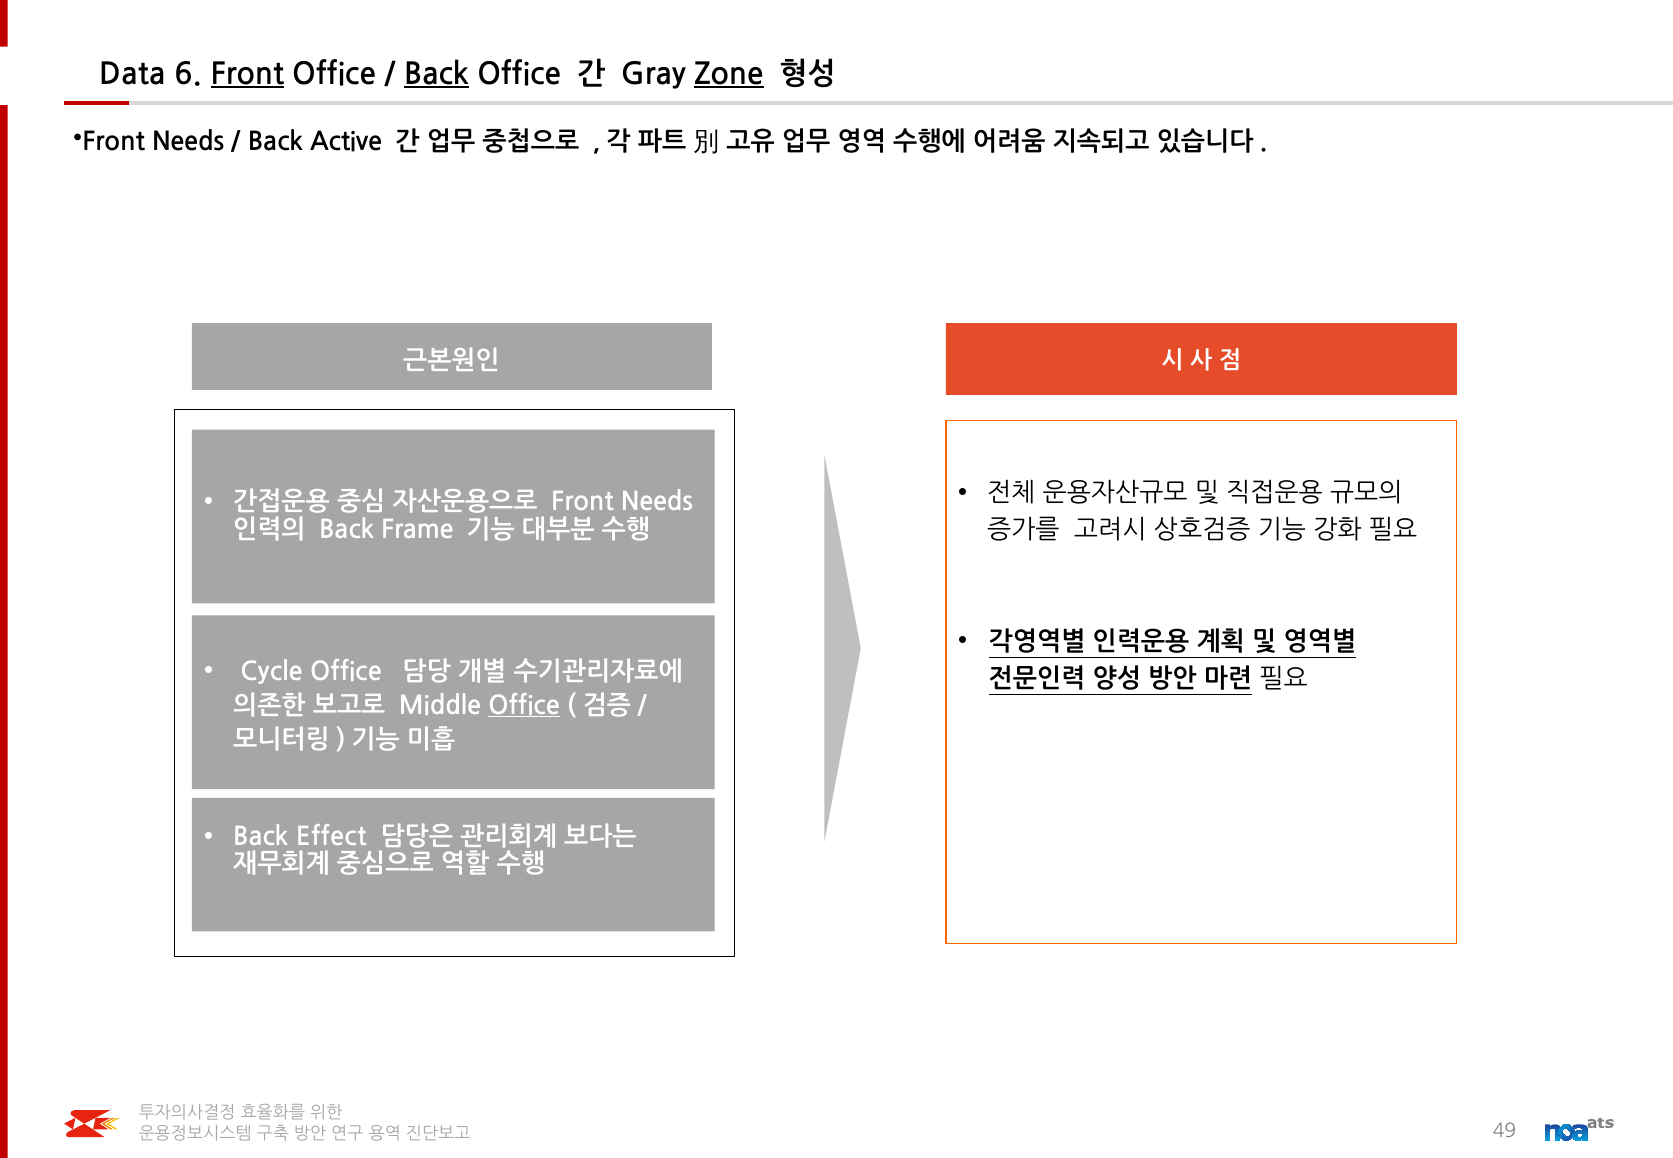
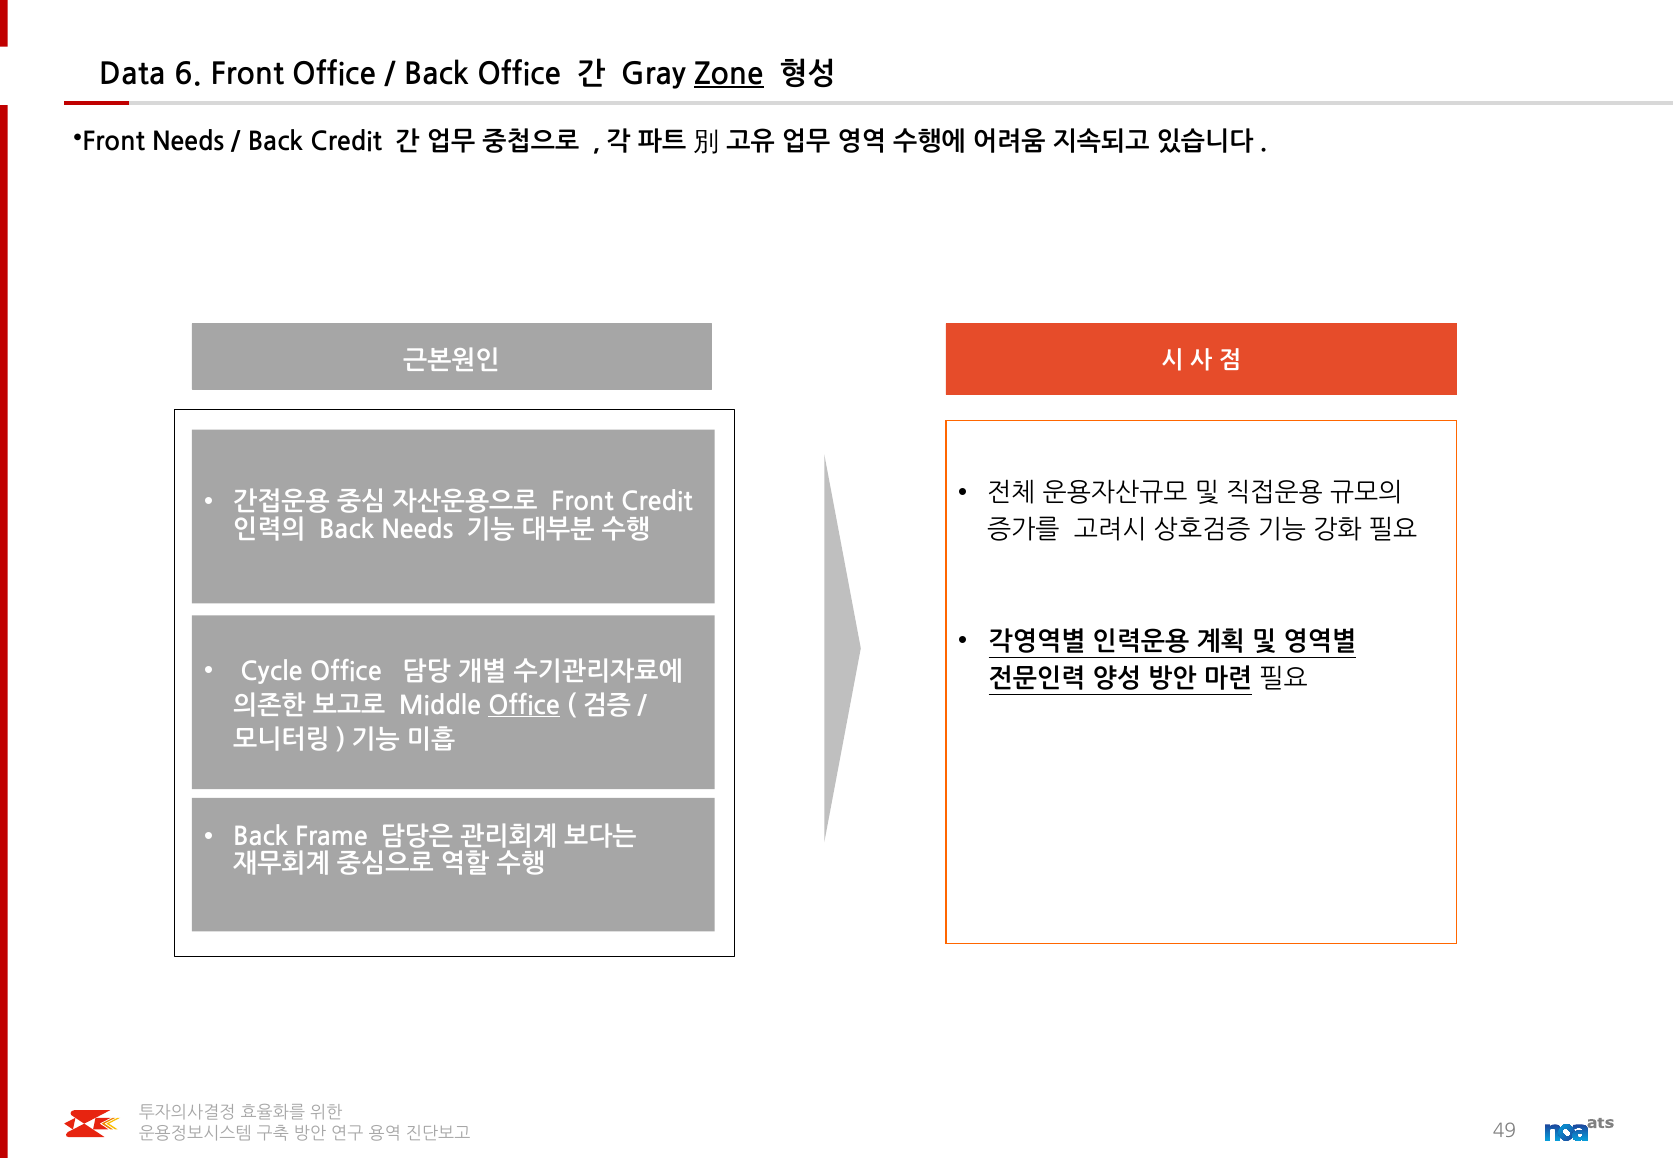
Front underline: present -> none (247, 74)
Back underline: present -> none (436, 74)
Back Active: Active -> Credit (346, 142)
Needs: Needs -> Credit (657, 502)
Back Frame: Frame -> Needs (417, 530)
Effect: Effect -> Frame (331, 837)
